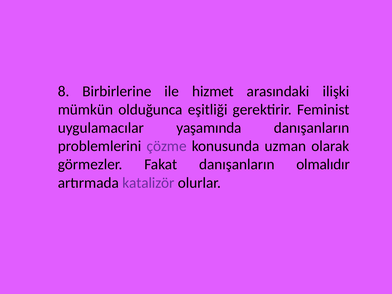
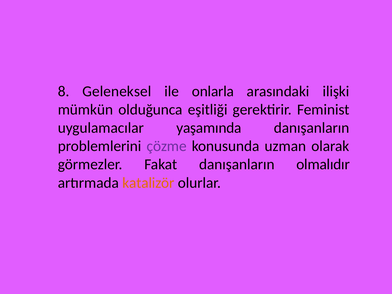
Birbirlerine: Birbirlerine -> Geleneksel (117, 91)
hizmet: hizmet -> onlarla (213, 91)
katalizör colour: purple -> orange (148, 183)
